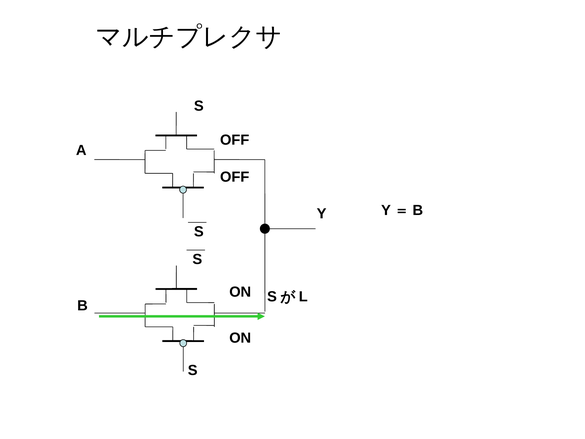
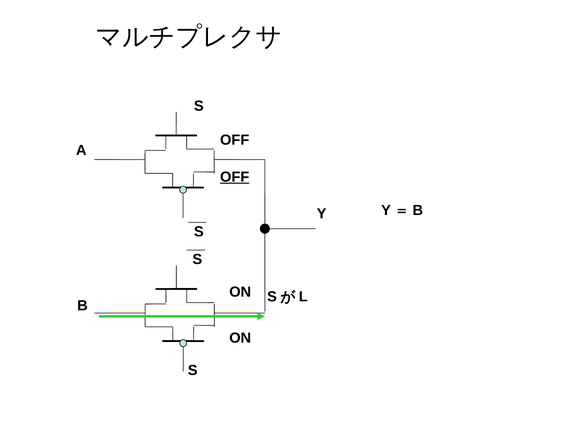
OFF underline: none -> present (235, 177)
